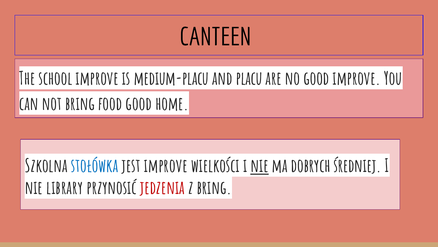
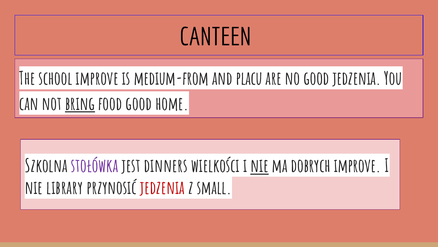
medium-placu: medium-placu -> medium-from (171, 79)
good improve: improve -> jedzenia (357, 79)
bring underline: none -> present (80, 104)
stołówka colour: blue -> purple (95, 166)
jest improve: improve -> dinners (166, 166)
dobrych średniej: średniej -> improve (358, 166)
z bring: bring -> small (214, 188)
